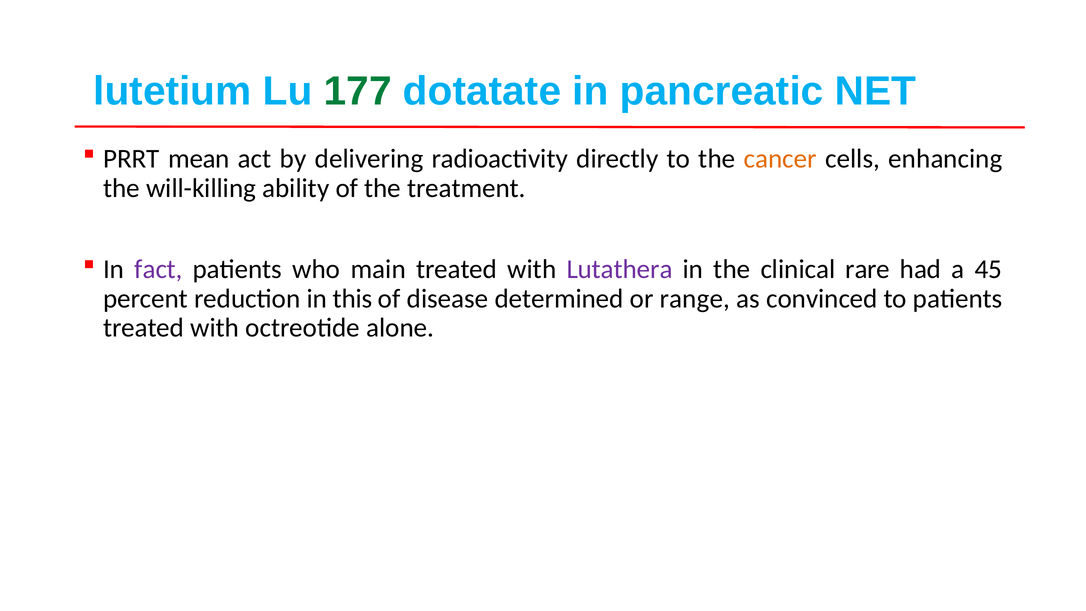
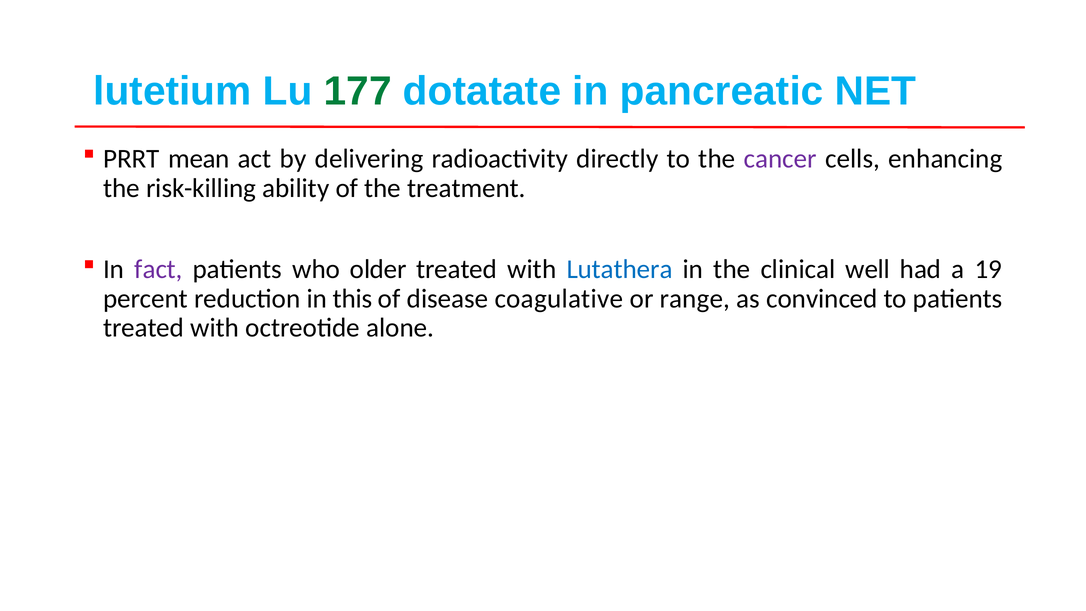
cancer colour: orange -> purple (780, 159)
will-killing: will-killing -> risk-killing (201, 188)
main: main -> older (378, 269)
Lutathera colour: purple -> blue (620, 269)
rare: rare -> well (868, 269)
45: 45 -> 19 (988, 269)
determined: determined -> coagulative (559, 299)
